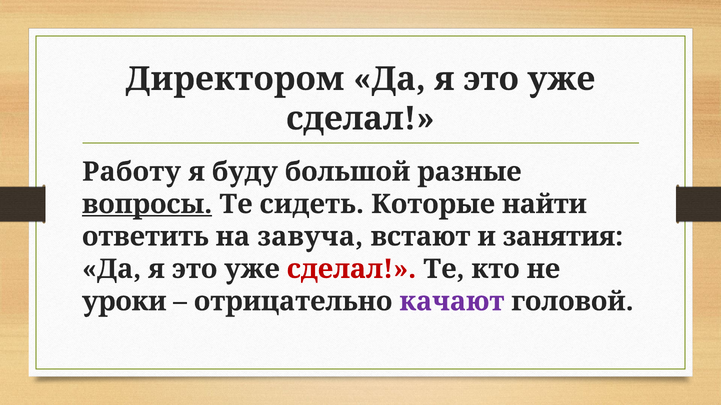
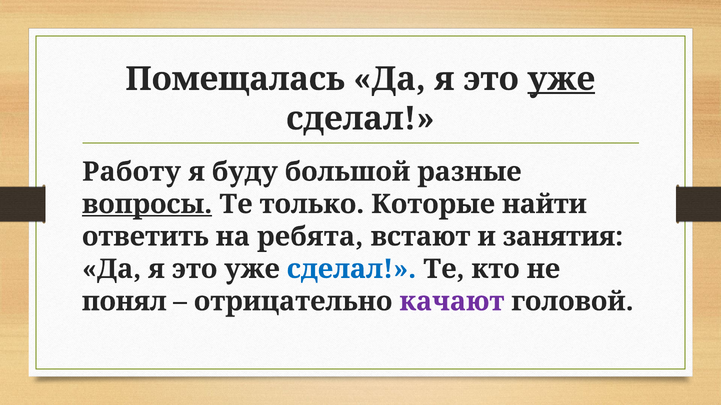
Директором: Директором -> Помещалась (235, 79)
уже underline: none -> present (561, 79)
сидеть: сидеть -> только (312, 204)
завуча: завуча -> ребята (310, 237)
сделал colour: red -> blue (351, 269)
уроки: уроки -> понял (124, 302)
